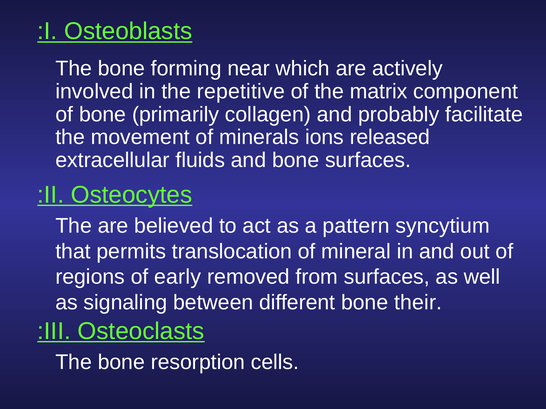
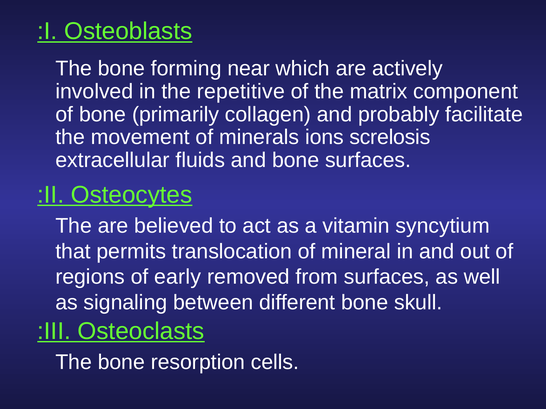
released: released -> screlosis (390, 137)
pattern: pattern -> vitamin (356, 226)
their: their -> skull (418, 303)
